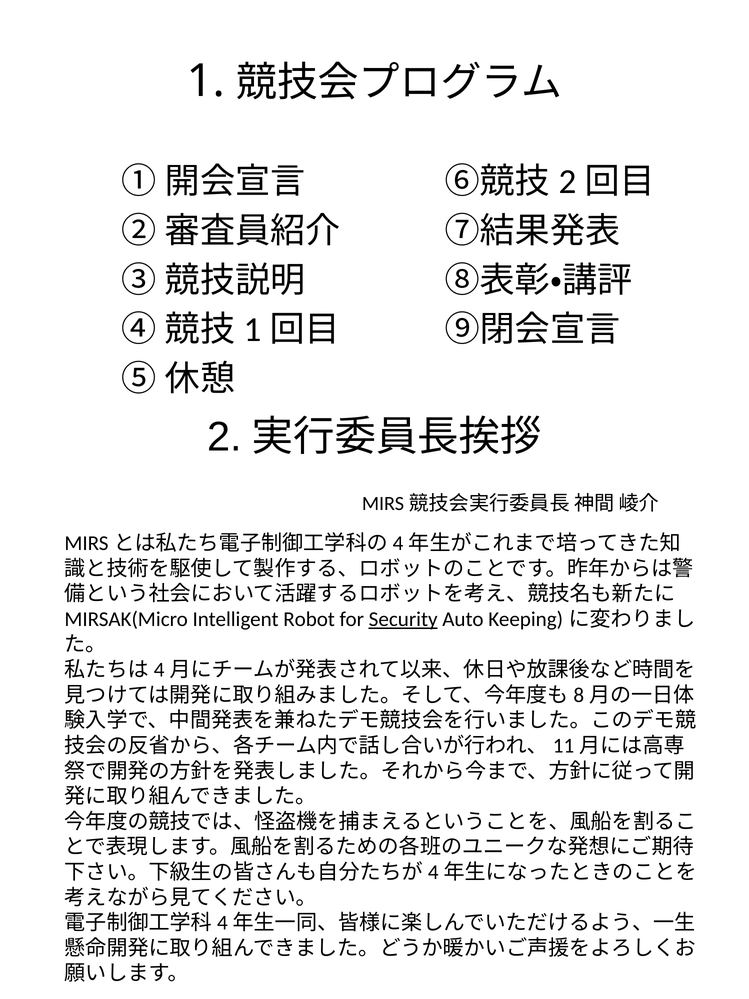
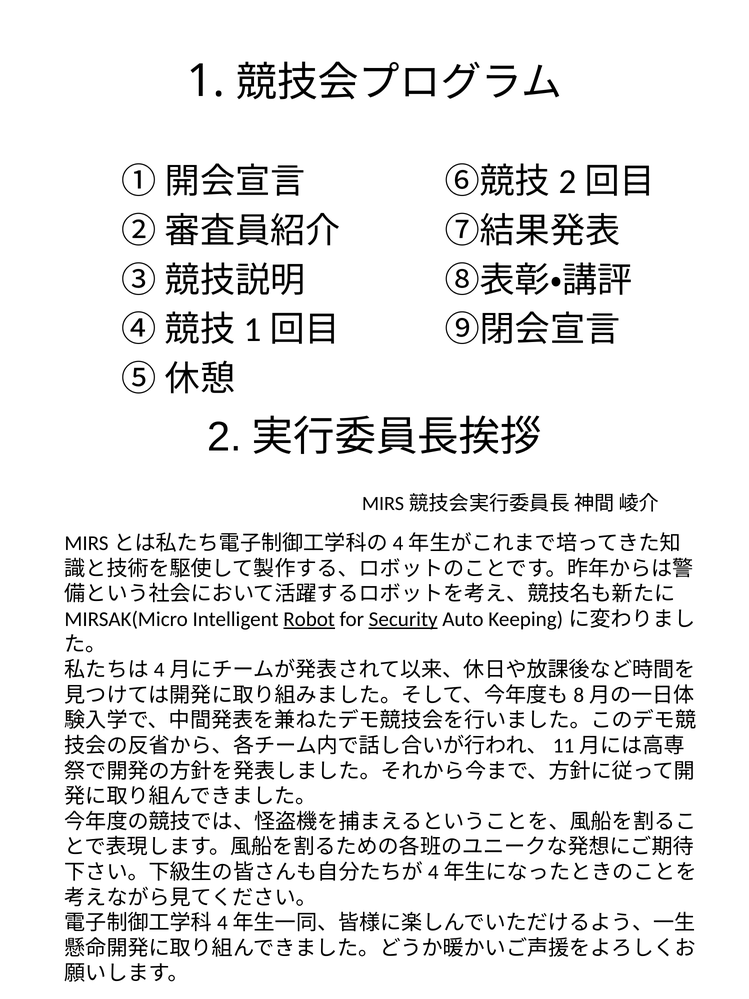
Robot underline: none -> present (309, 619)
